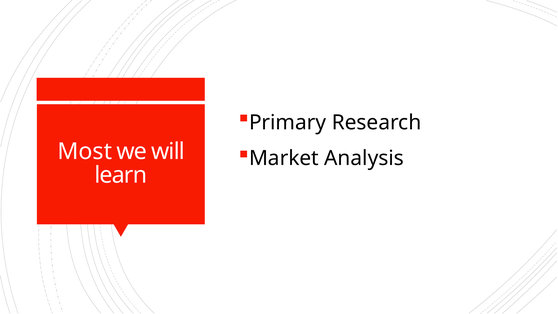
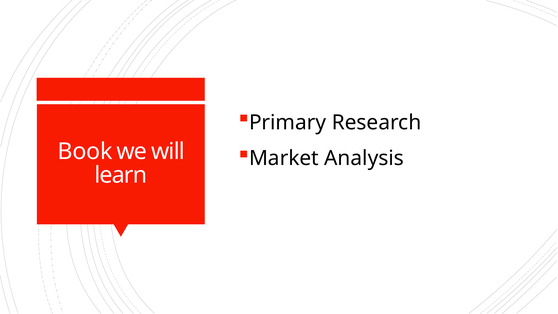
Most: Most -> Book (85, 151)
